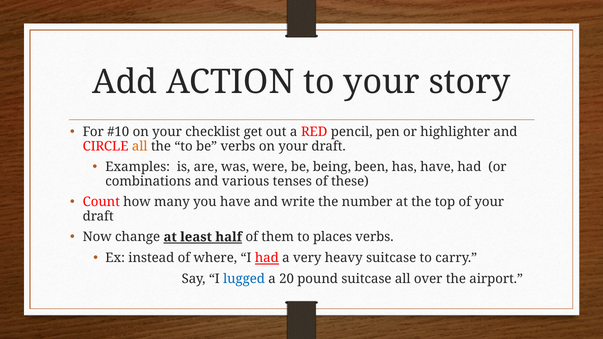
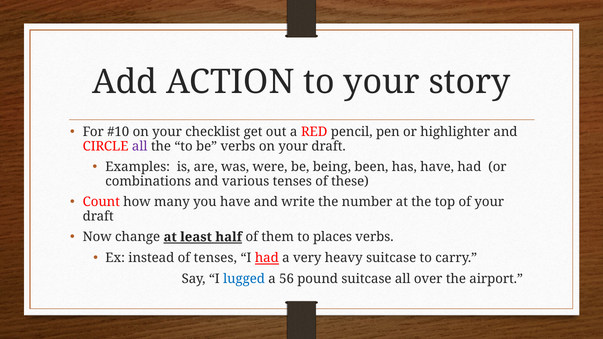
all colour: orange -> purple (140, 146)
of where: where -> tenses (215, 258)
20: 20 -> 56 (287, 279)
